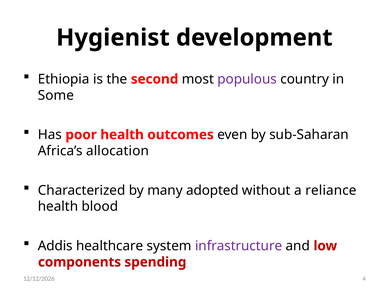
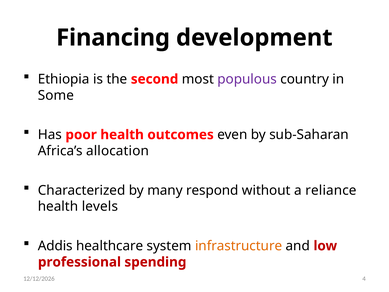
Hygienist: Hygienist -> Financing (113, 38)
adopted: adopted -> respond (212, 190)
blood: blood -> levels (100, 206)
infrastructure colour: purple -> orange (239, 246)
components: components -> professional (79, 262)
